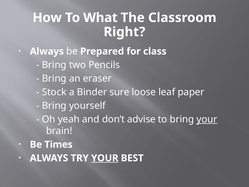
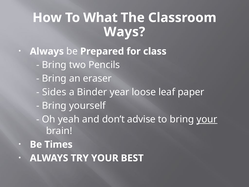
Right: Right -> Ways (124, 32)
Stock: Stock -> Sides (54, 92)
sure: sure -> year (119, 92)
YOUR underline: present -> none (105, 158)
